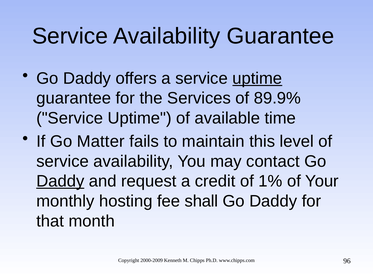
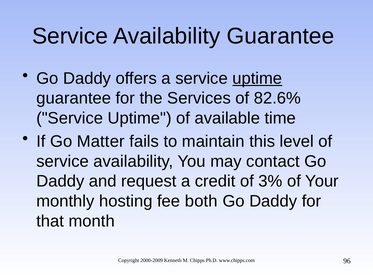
89.9%: 89.9% -> 82.6% (277, 98)
Daddy underline: present -> none (60, 181)
1%: 1% -> 3% (270, 181)
shall: shall -> both (201, 201)
